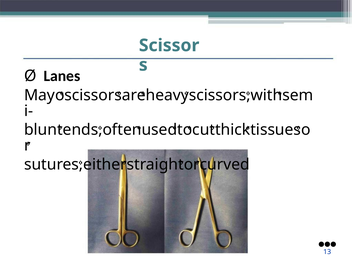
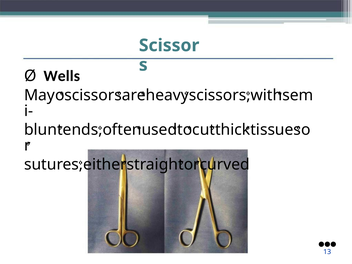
Lanes: Lanes -> Wells (62, 76)
